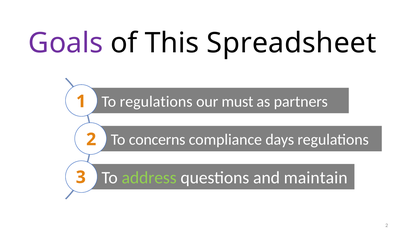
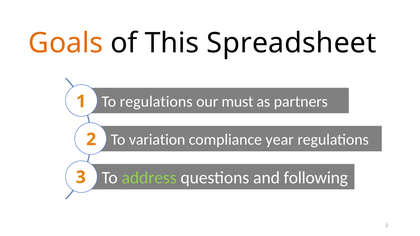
Goals colour: purple -> orange (66, 43)
concerns: concerns -> variation (157, 140)
days: days -> year (280, 140)
maintain: maintain -> following (316, 178)
